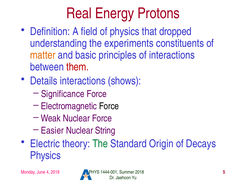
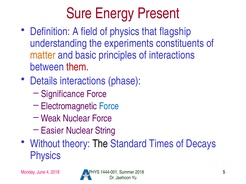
Real: Real -> Sure (79, 13)
Protons: Protons -> Present (158, 13)
dropped: dropped -> flagship (175, 32)
shows: shows -> phase (124, 81)
Force colour: black -> blue (109, 106)
Electric: Electric -> Without (45, 144)
The colour: green -> black (100, 144)
Origin: Origin -> Times (161, 144)
